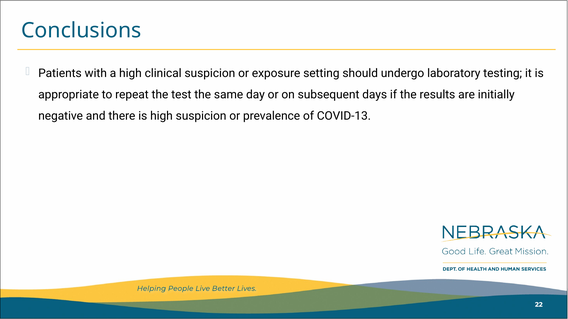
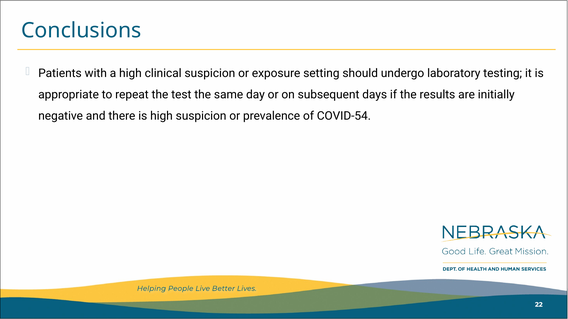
COVID-13: COVID-13 -> COVID-54 (344, 116)
